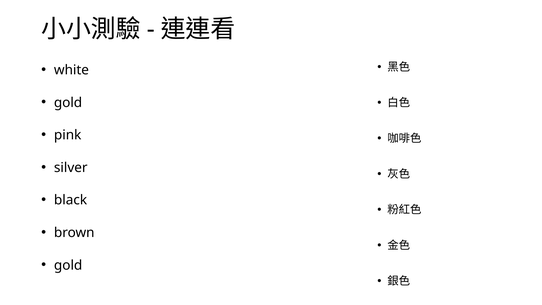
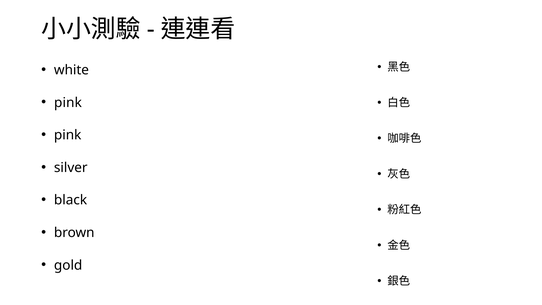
gold: gold -> pink (68, 103)
